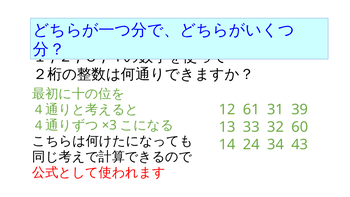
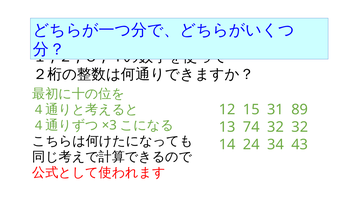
61: 61 -> 15 (251, 109)
39: 39 -> 89 (300, 109)
33: 33 -> 74 (251, 127)
32 60: 60 -> 32 (300, 127)
